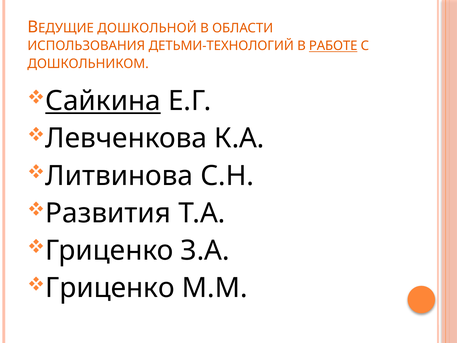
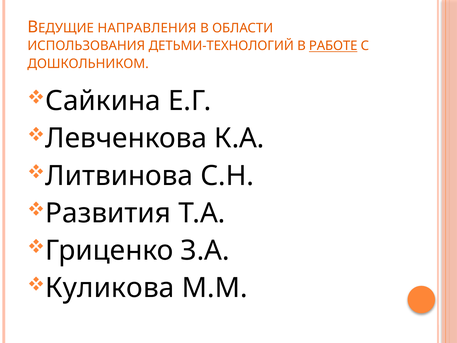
ДОШКОЛЬНОЙ: ДОШКОЛЬНОЙ -> НАПРАВЛЕНИЯ (147, 28)
Сайкина underline: present -> none (103, 101)
Гриценко: Гриценко -> Куликова (110, 288)
